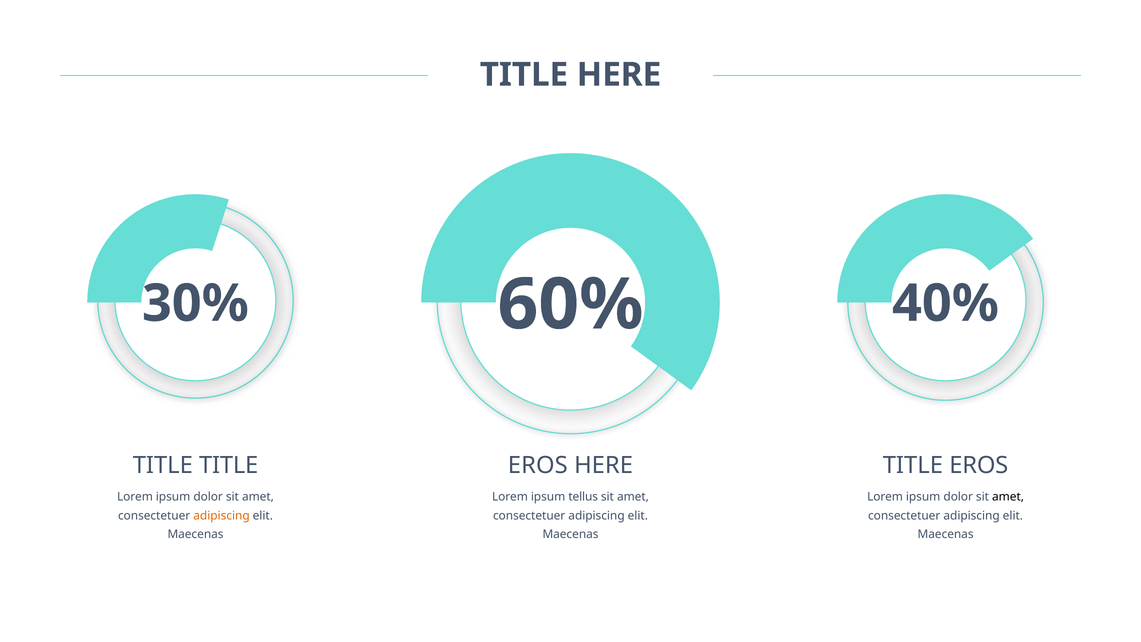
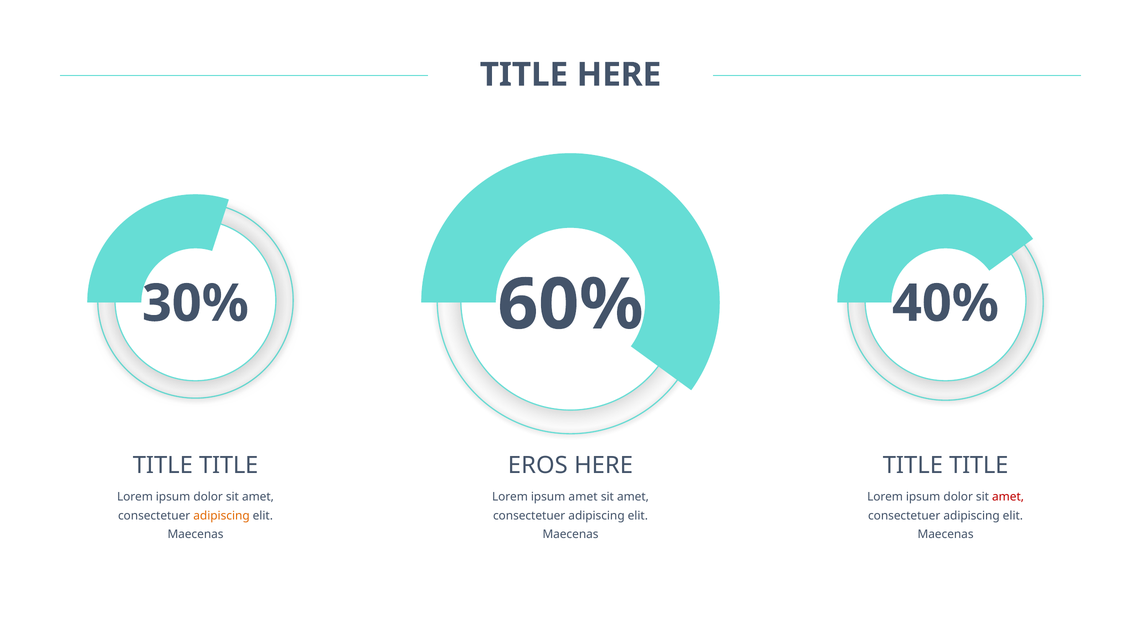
EROS: EROS -> TITLE (979, 465)
ipsum tellus: tellus -> amet (583, 497)
amet colour: black -> red (1008, 497)
